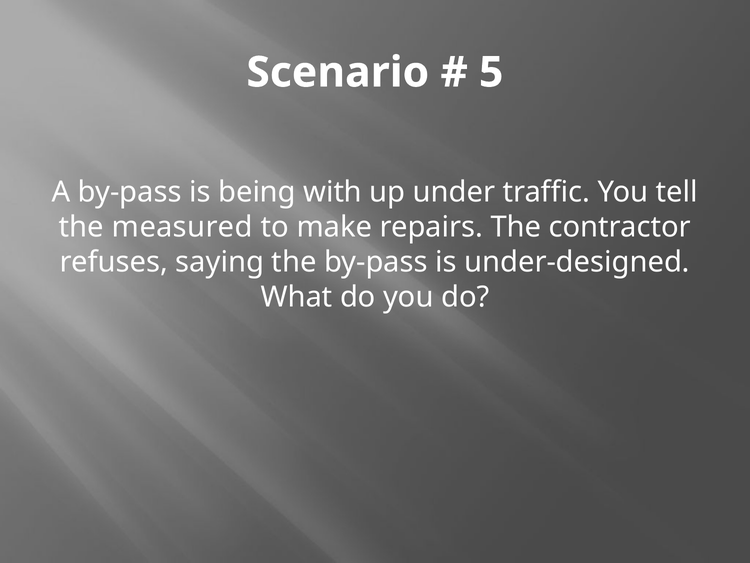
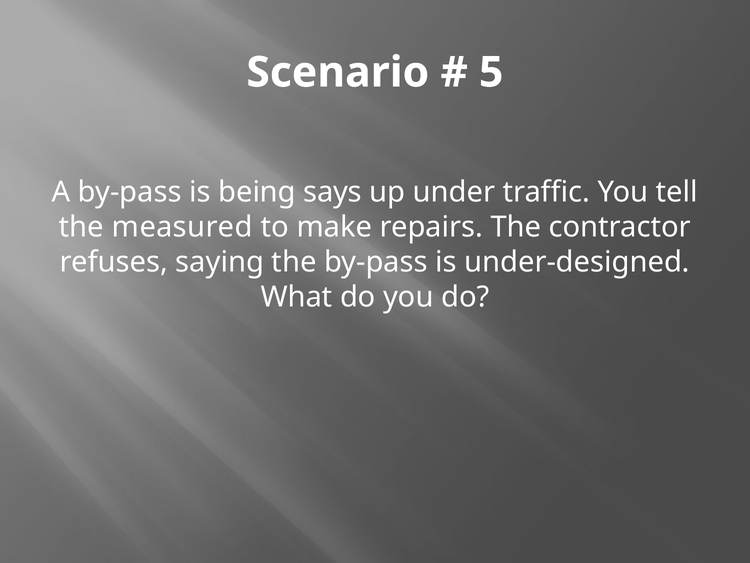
with: with -> says (333, 192)
